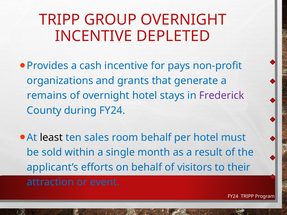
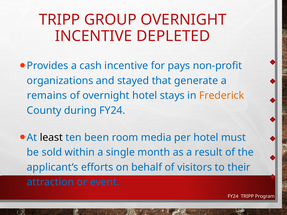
grants: grants -> stayed (133, 81)
Frederick colour: purple -> orange (222, 96)
sales: sales -> been (97, 138)
room behalf: behalf -> media (156, 138)
